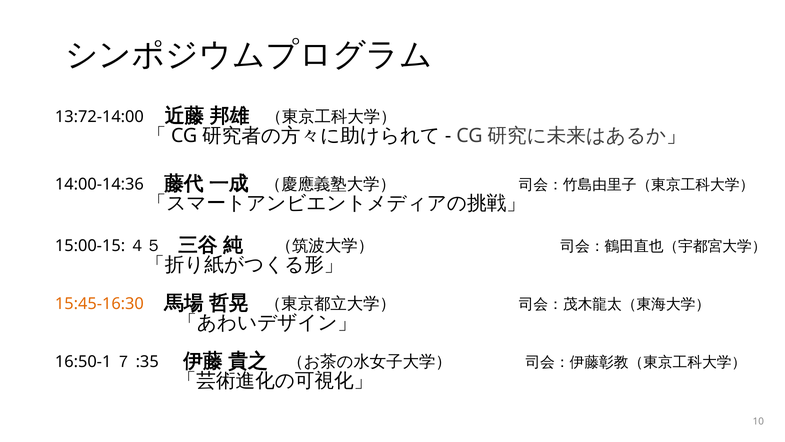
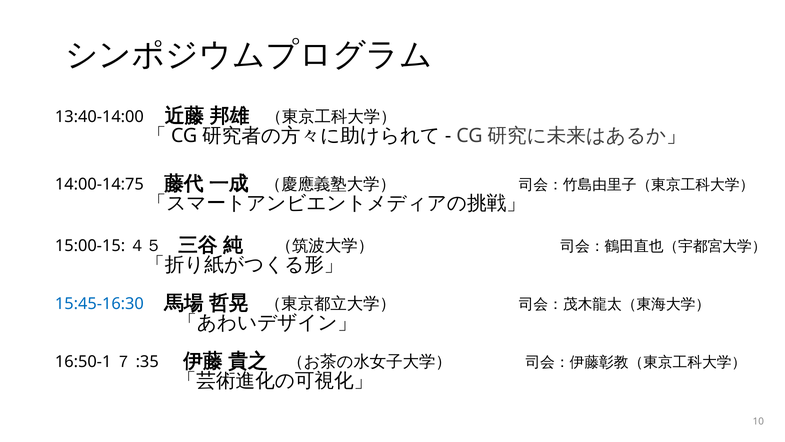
13:72-14:00: 13:72-14:00 -> 13:40-14:00 (99, 117)
14:00-14:36: 14:00-14:36 -> 14:00-14:75 (99, 184)
15:45-16:30 colour: orange -> blue (99, 304)
